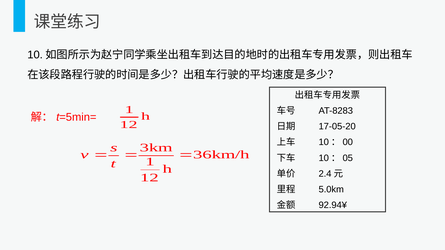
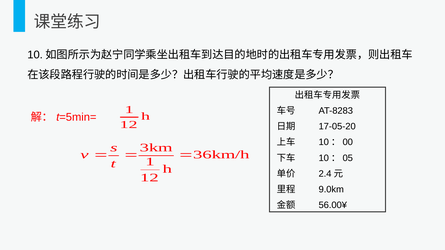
5.0km: 5.0km -> 9.0km (331, 190)
92.94¥: 92.94¥ -> 56.00¥ (333, 205)
